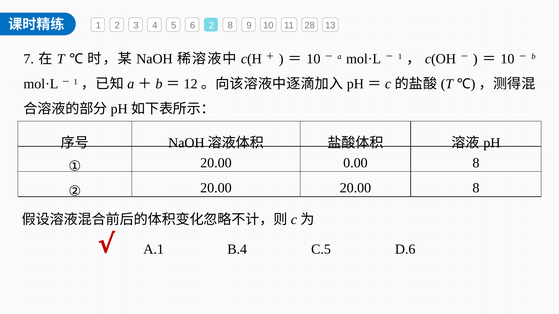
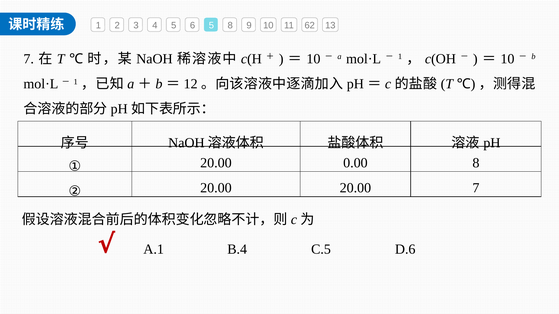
6 2: 2 -> 5 (211, 25)
28: 28 -> 62 (310, 25)
20.00 8: 8 -> 7 (476, 188)
